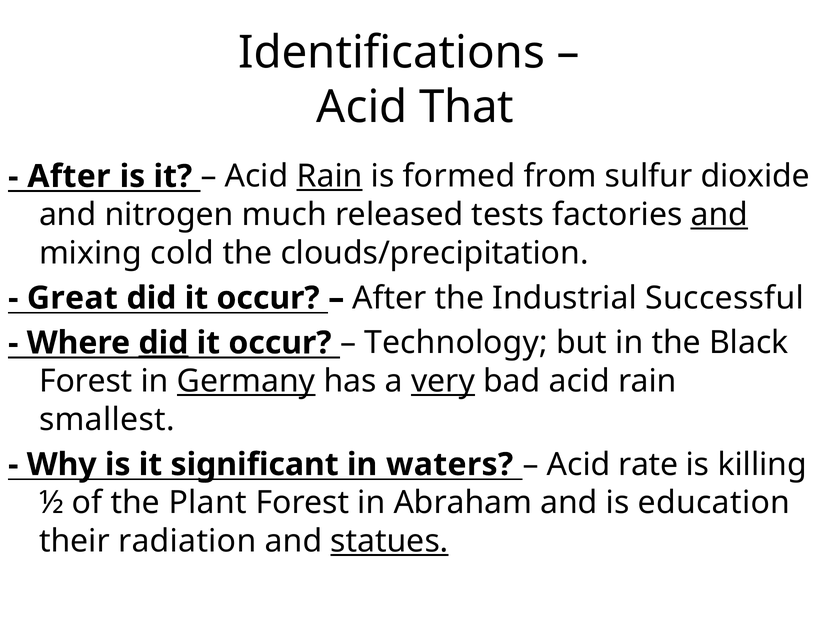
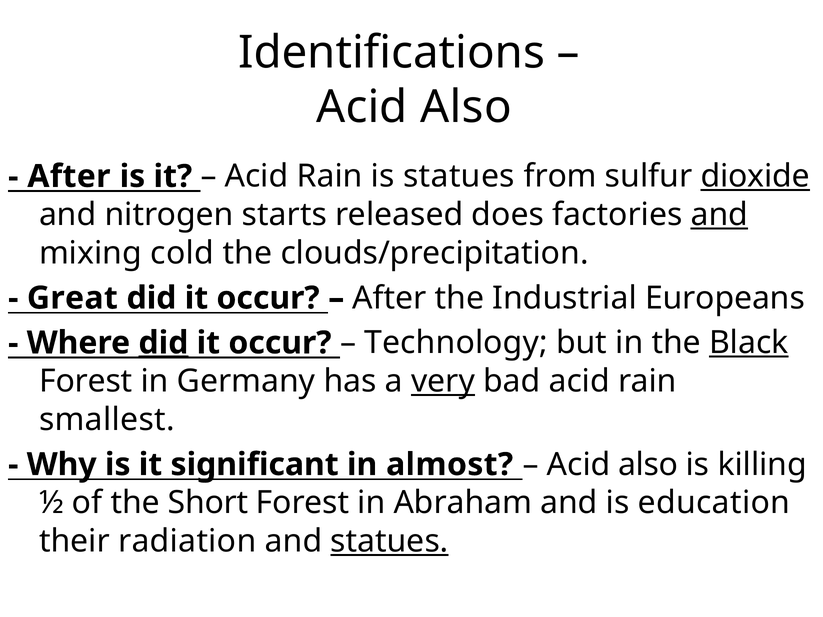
That: That -> Also (466, 107)
Rain underline: present -> none (330, 176)
is formed: formed -> statues (459, 176)
dioxide underline: none -> present (755, 176)
much: much -> starts (284, 215)
tests: tests -> does (508, 215)
Successful: Successful -> Europeans (725, 298)
Black underline: none -> present (749, 343)
Germany underline: present -> none (246, 381)
waters: waters -> almost (450, 465)
rate: rate -> also (648, 465)
Plant: Plant -> Short (208, 503)
